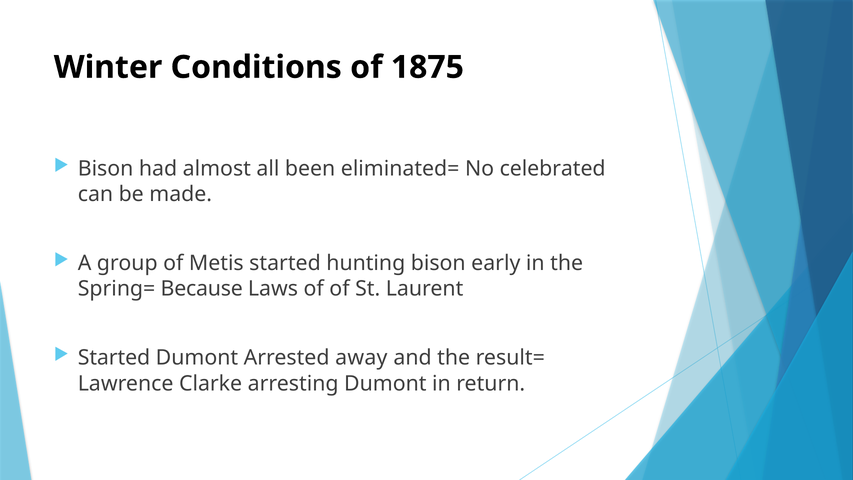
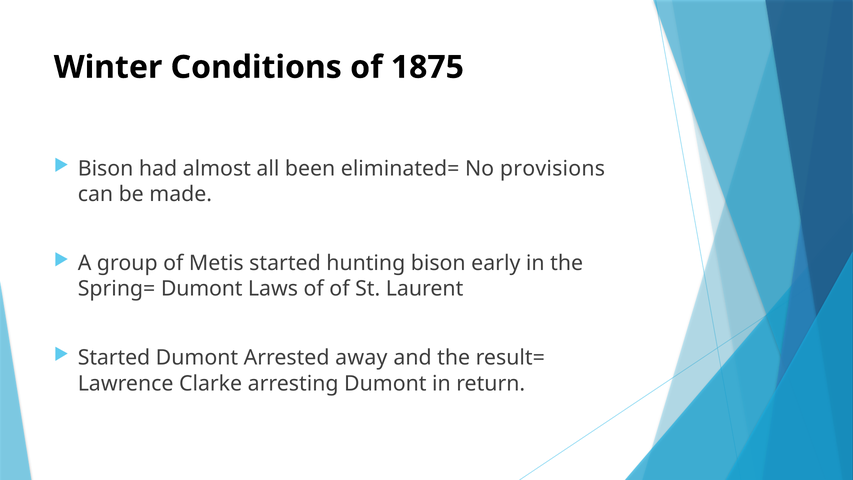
celebrated: celebrated -> provisions (552, 169)
Spring= Because: Because -> Dumont (202, 289)
